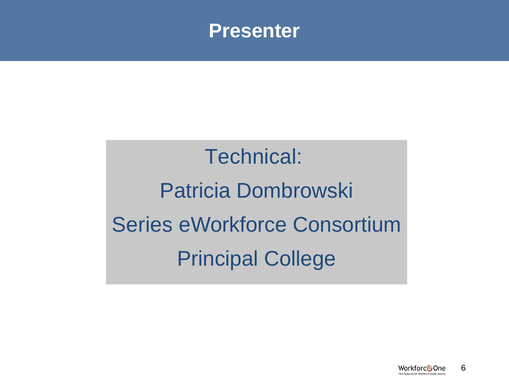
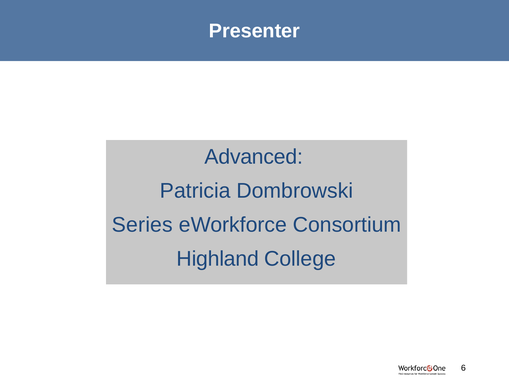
Technical: Technical -> Advanced (254, 157)
Principal: Principal -> Highland (218, 259)
